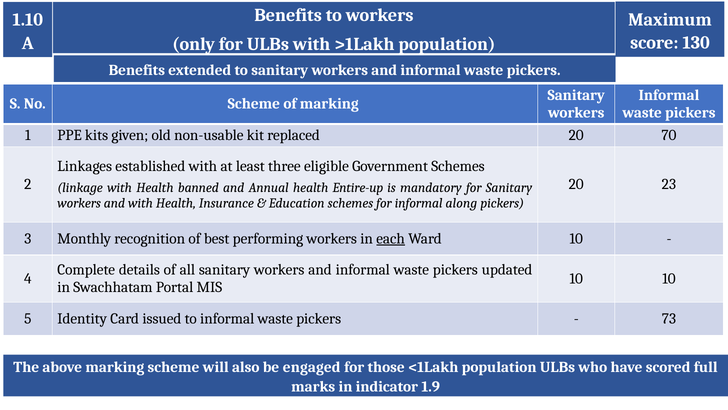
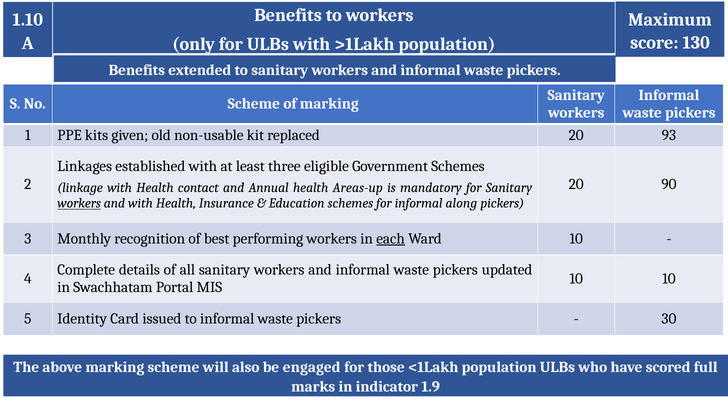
70: 70 -> 93 (669, 135)
23: 23 -> 90 (669, 184)
banned: banned -> contact (198, 187)
Entire-up: Entire-up -> Areas-up (358, 187)
workers underline: none -> present (79, 203)
73: 73 -> 30 (669, 318)
